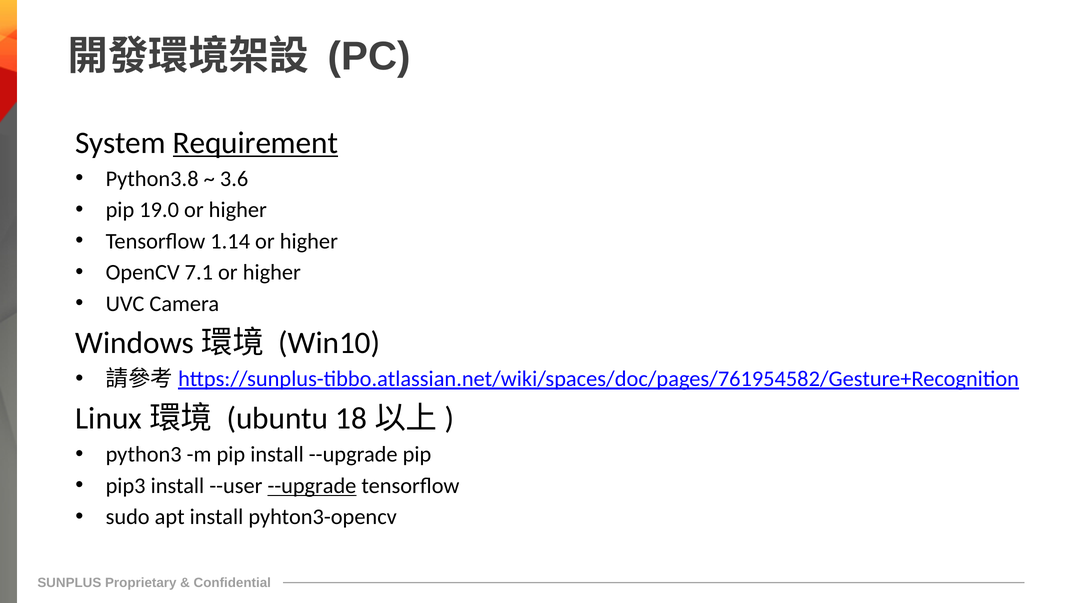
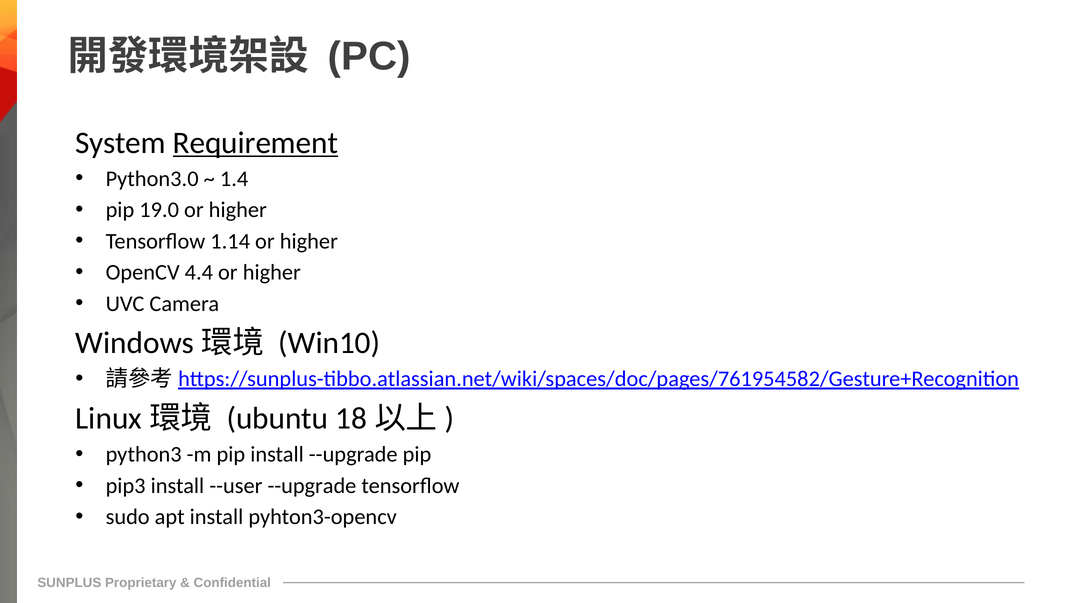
Python3.8: Python3.8 -> Python3.0 (152, 179)
3.6: 3.6 -> 1.4 (234, 179)
7.1: 7.1 -> 4.4 (199, 273)
--upgrade underline: present -> none (312, 486)
